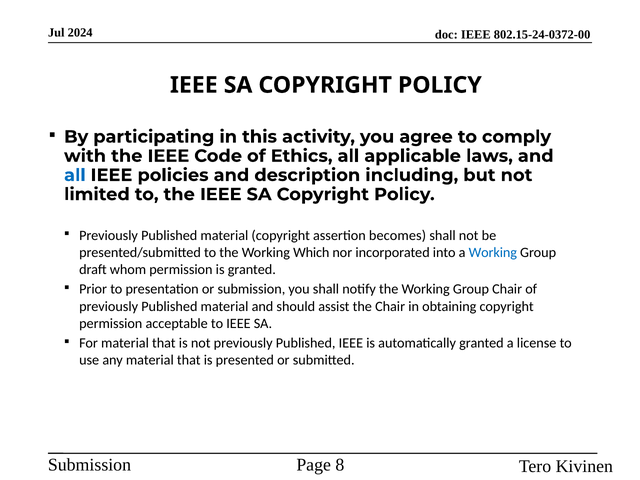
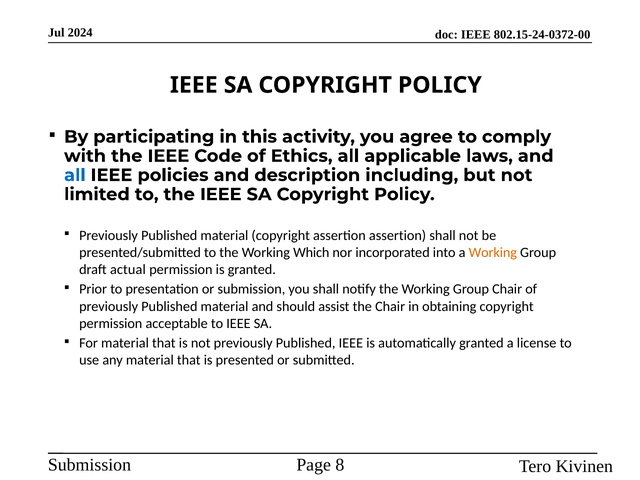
assertion becomes: becomes -> assertion (398, 235)
Working colour: blue -> orange (493, 253)
whom: whom -> actual (128, 270)
